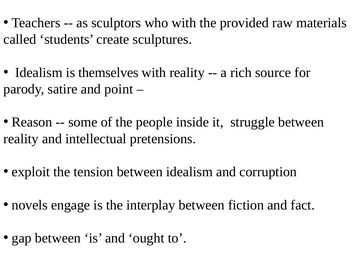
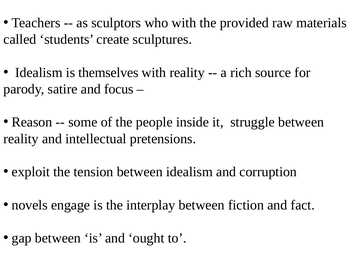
point: point -> focus (119, 89)
